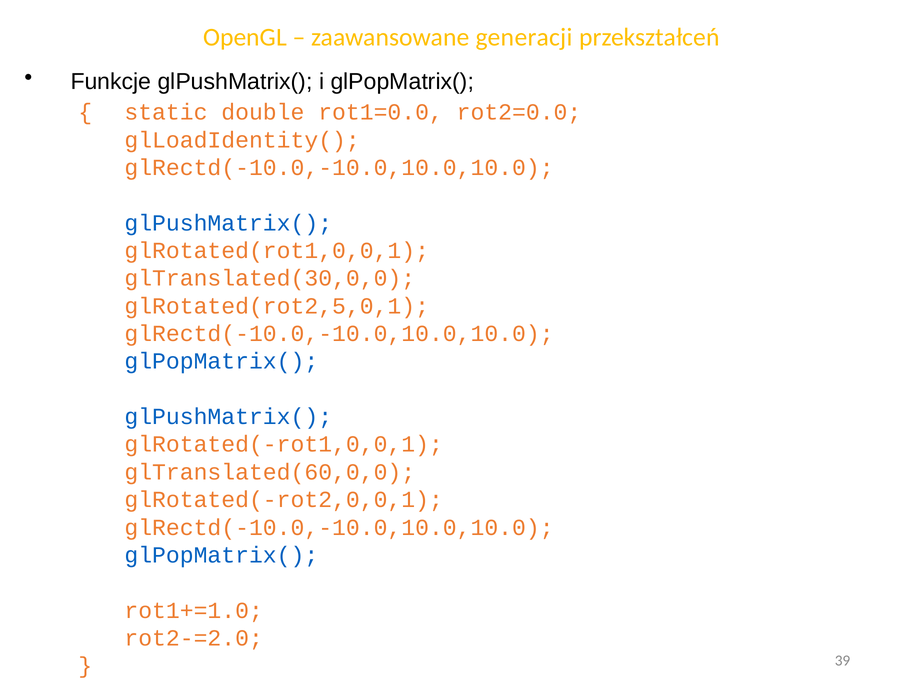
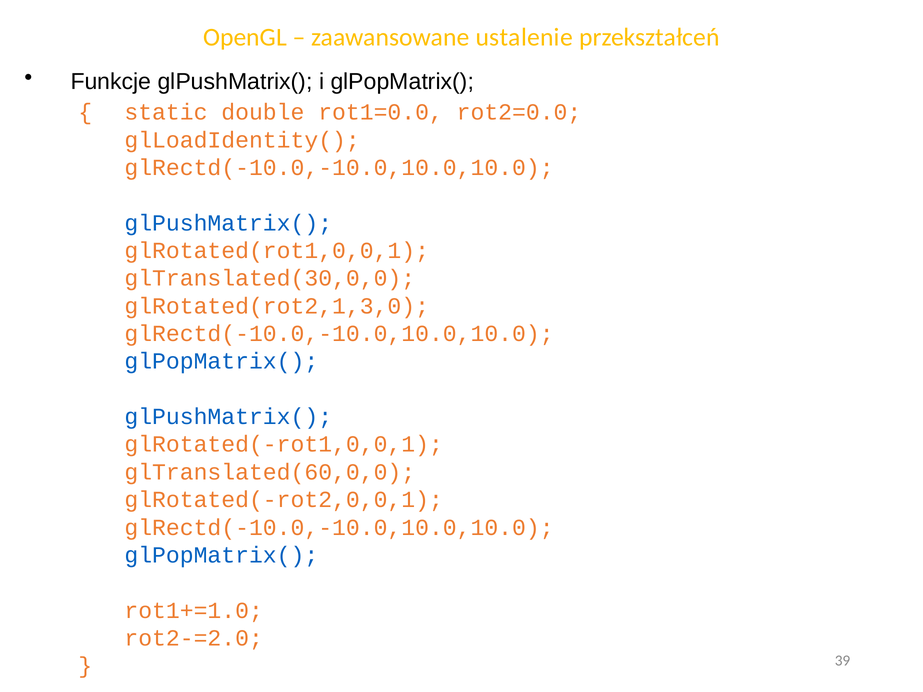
generacji: generacji -> ustalenie (524, 37)
glRotated(rot2,5,0,1: glRotated(rot2,5,0,1 -> glRotated(rot2,1,3,0 (277, 306)
